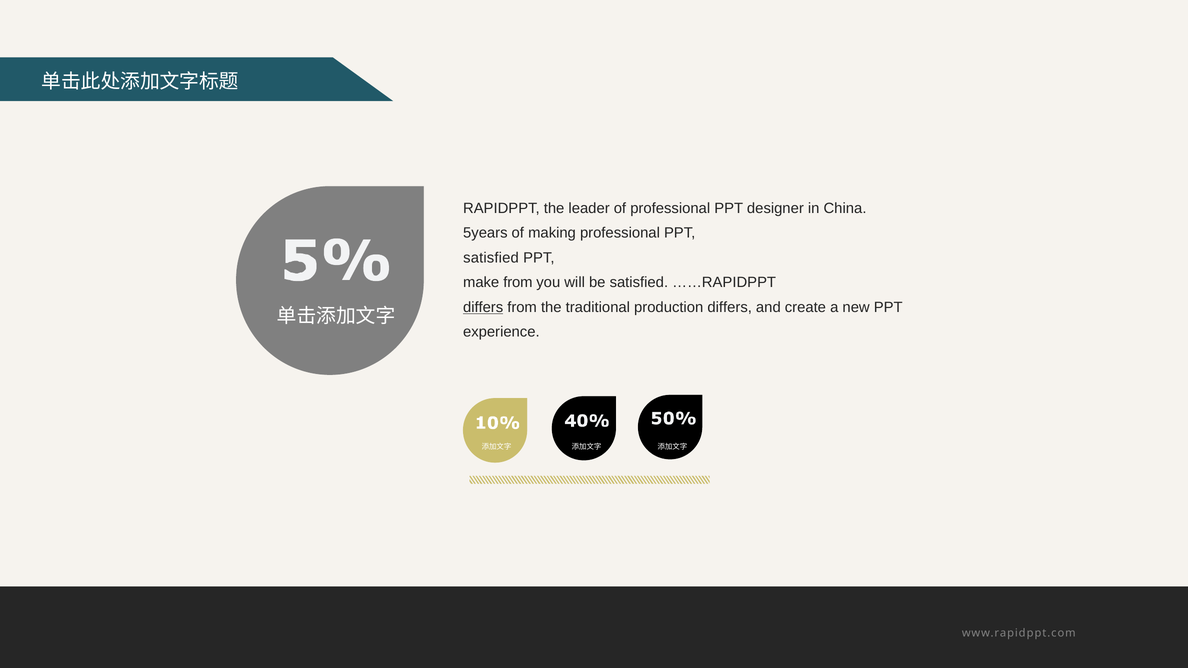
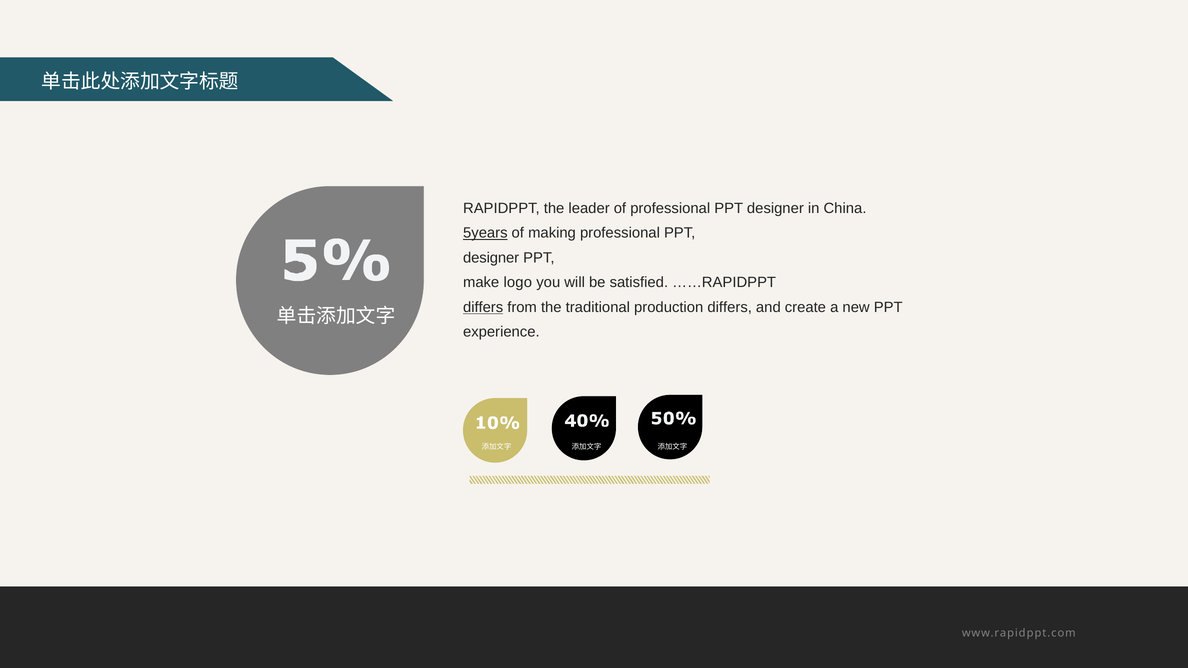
5years underline: none -> present (485, 233)
satisfied: satisfied -> designer (491, 258)
make from: from -> logo (518, 283)
